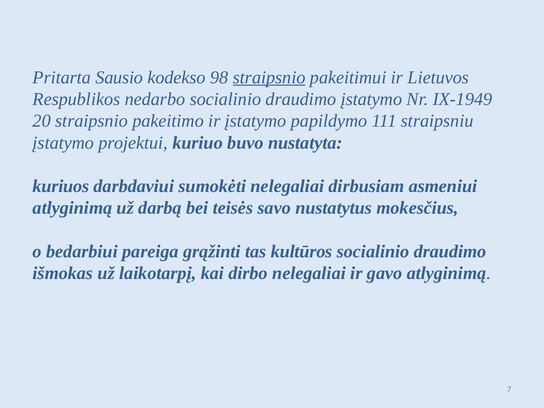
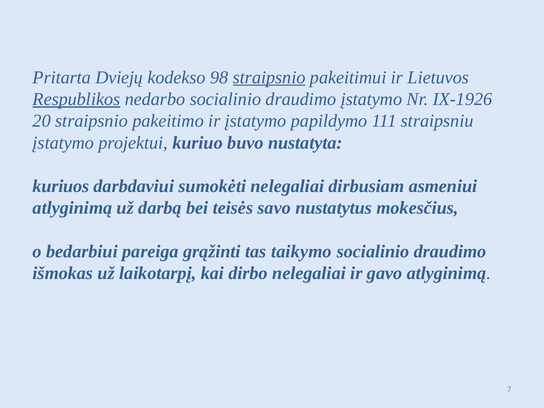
Sausio: Sausio -> Dviejų (119, 77)
Respublikos underline: none -> present (76, 99)
IX-1949: IX-1949 -> IX-1926 (463, 99)
kultūros: kultūros -> taikymo (301, 252)
